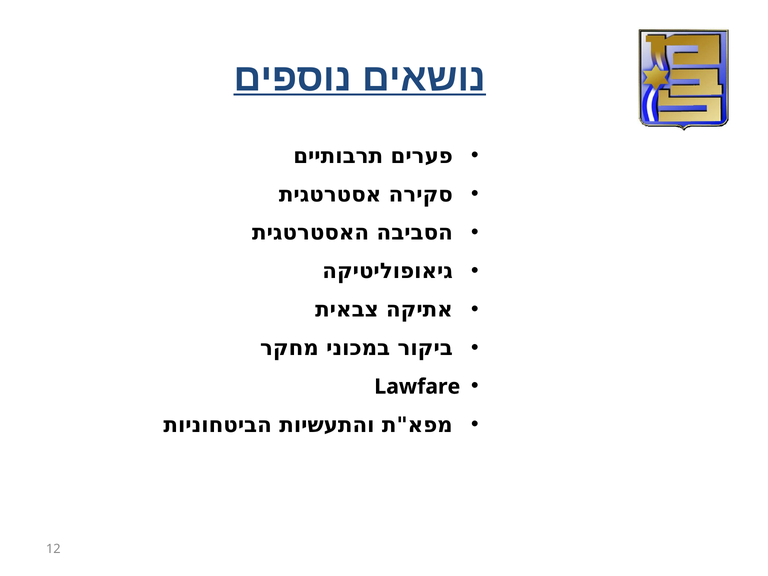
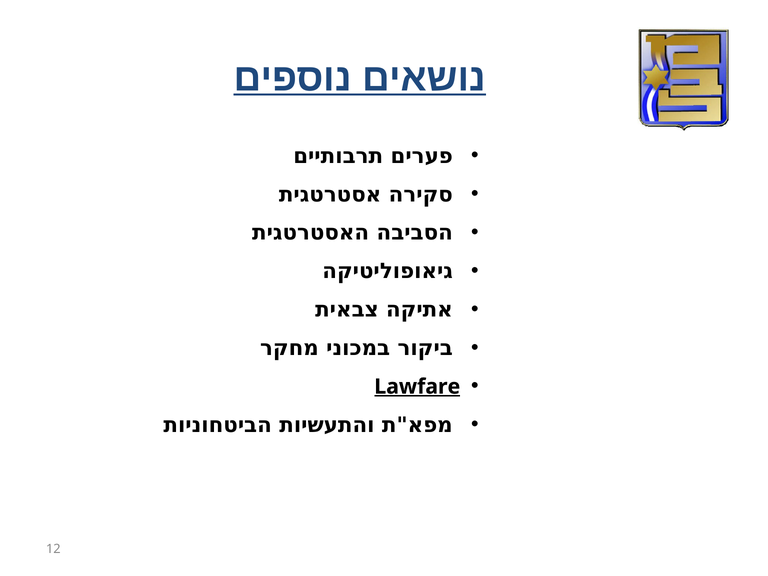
Lawfare underline: none -> present (417, 387)
